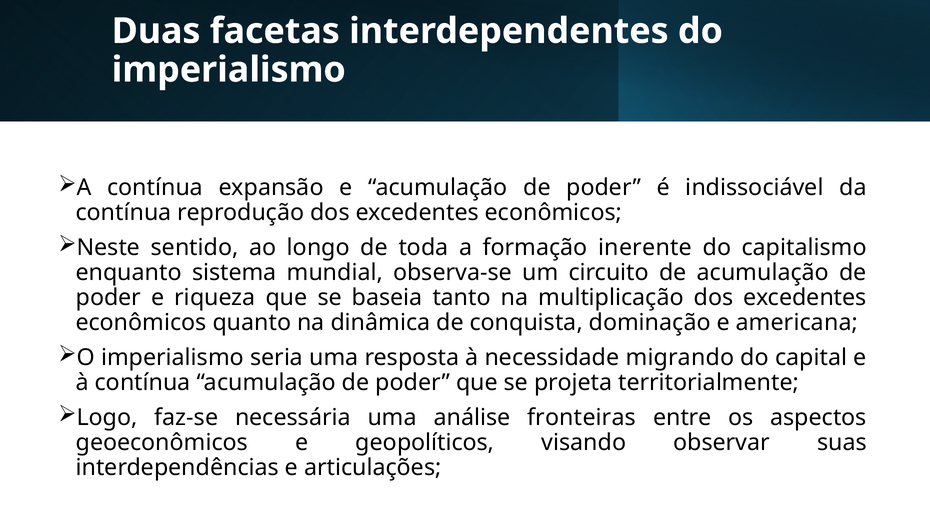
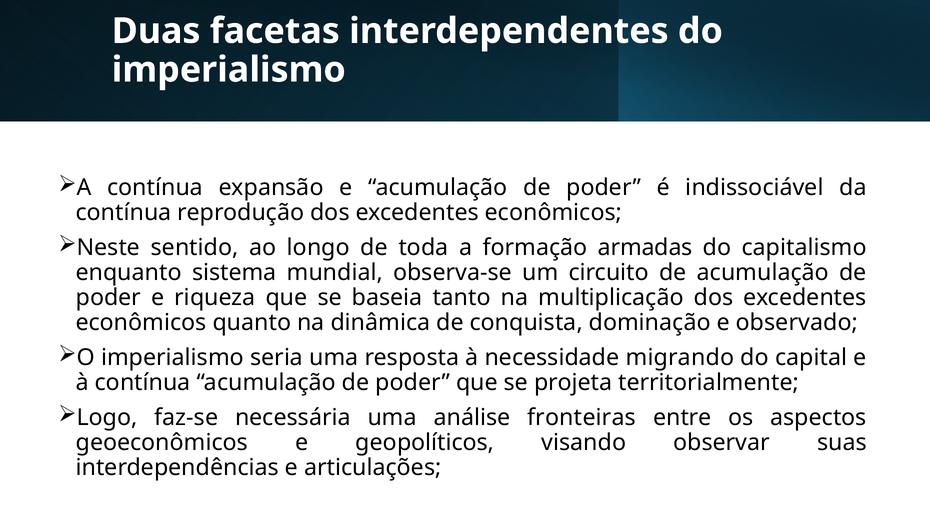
inerente: inerente -> armadas (645, 248)
americana: americana -> observado (797, 323)
